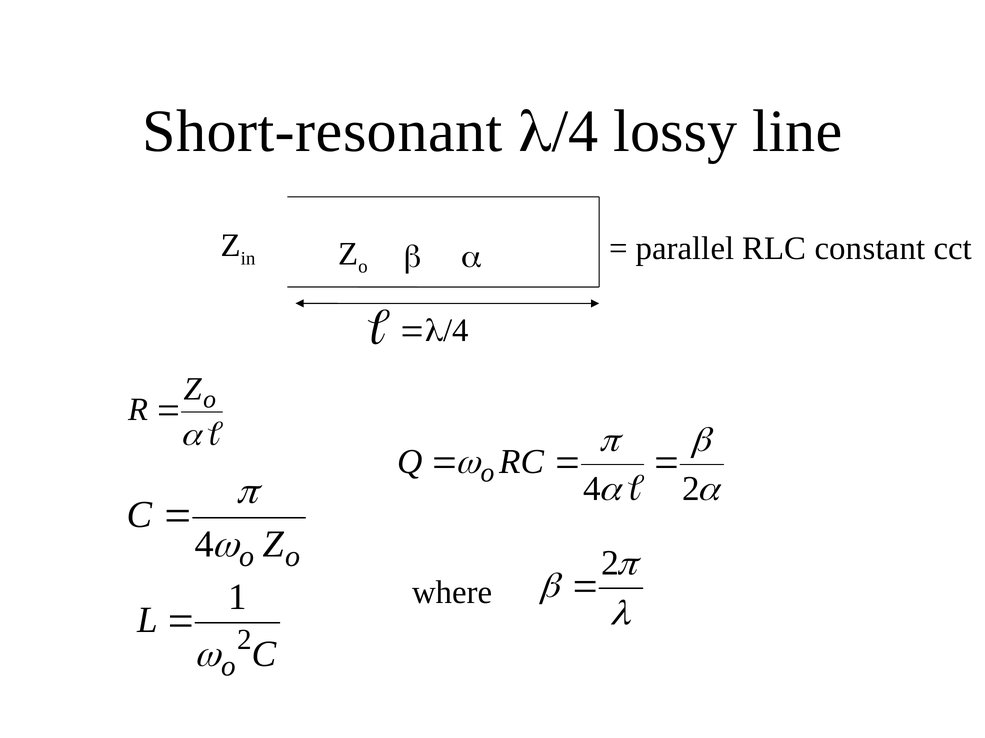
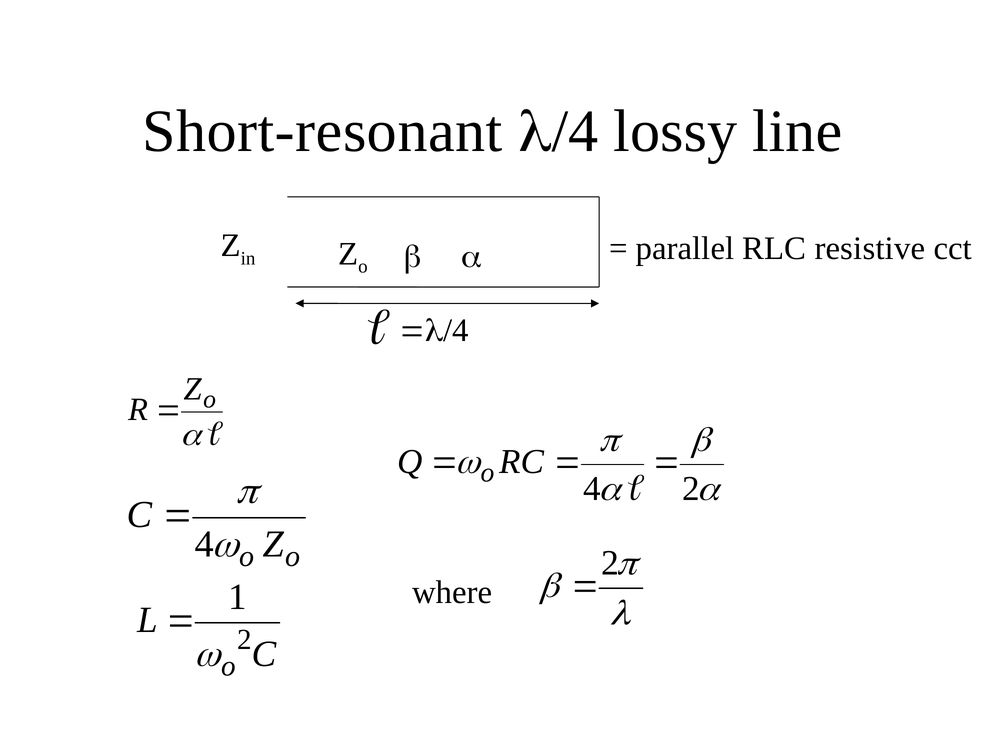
constant: constant -> resistive (870, 249)
